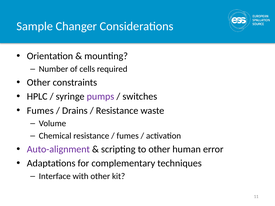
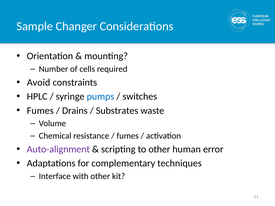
Other: Other -> Avoid (39, 83)
pumps colour: purple -> blue (100, 97)
Resistance: Resistance -> Substrates (117, 111)
